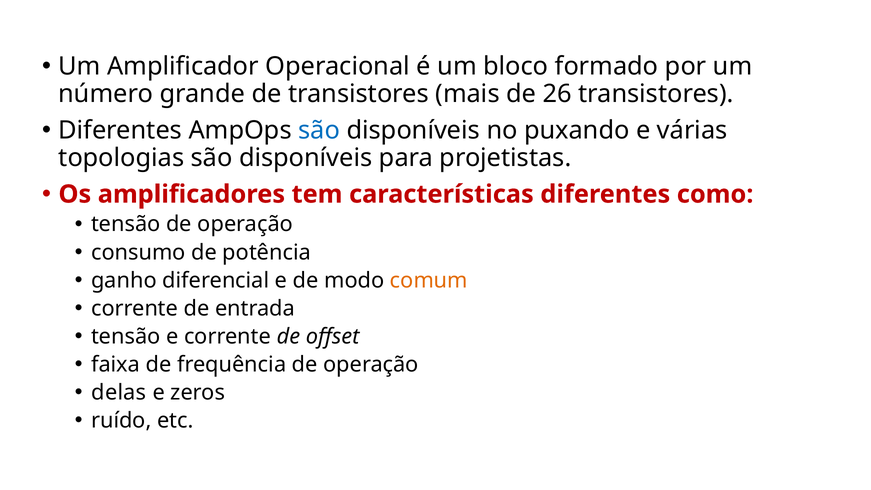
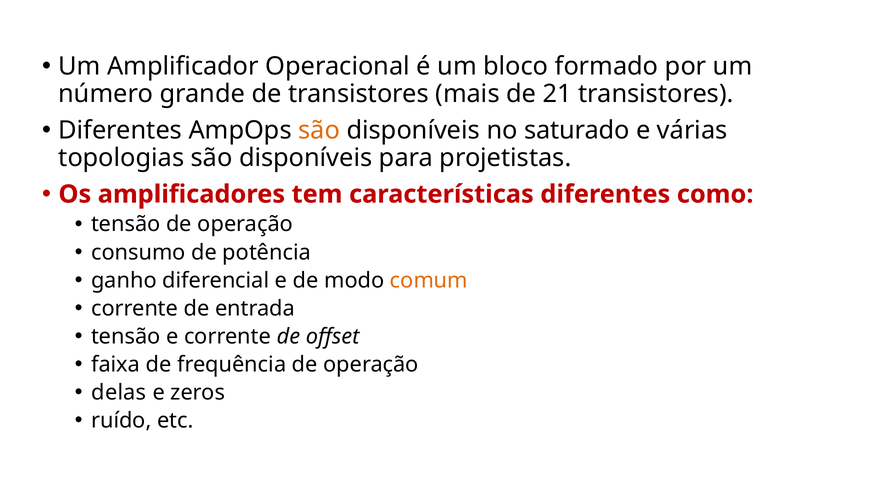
26: 26 -> 21 (557, 94)
são colour: blue -> orange (319, 130)
puxando: puxando -> saturado (577, 130)
